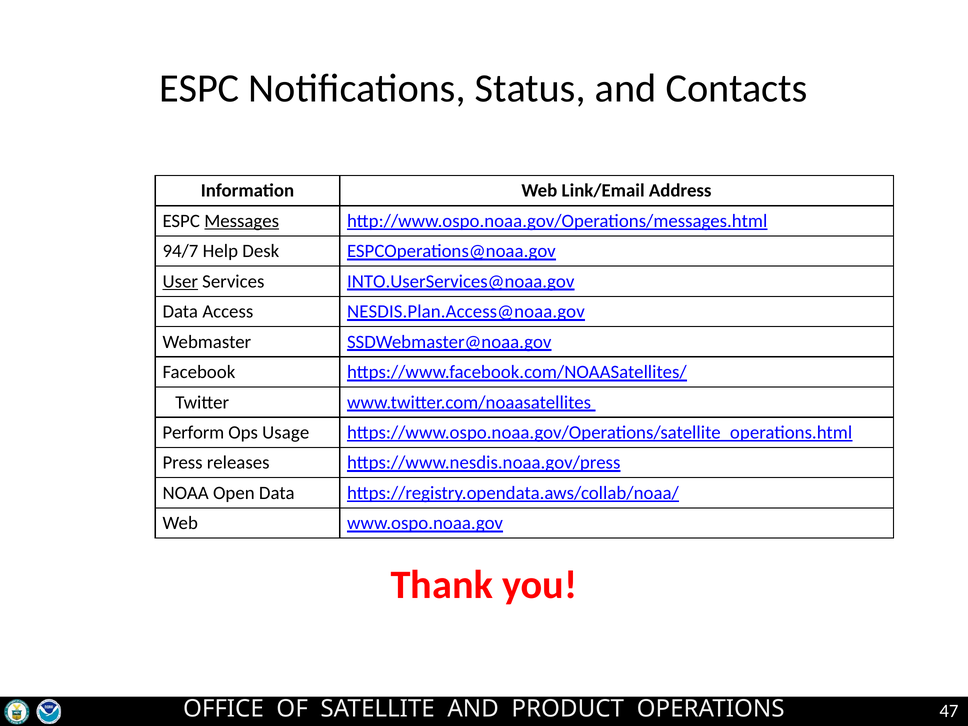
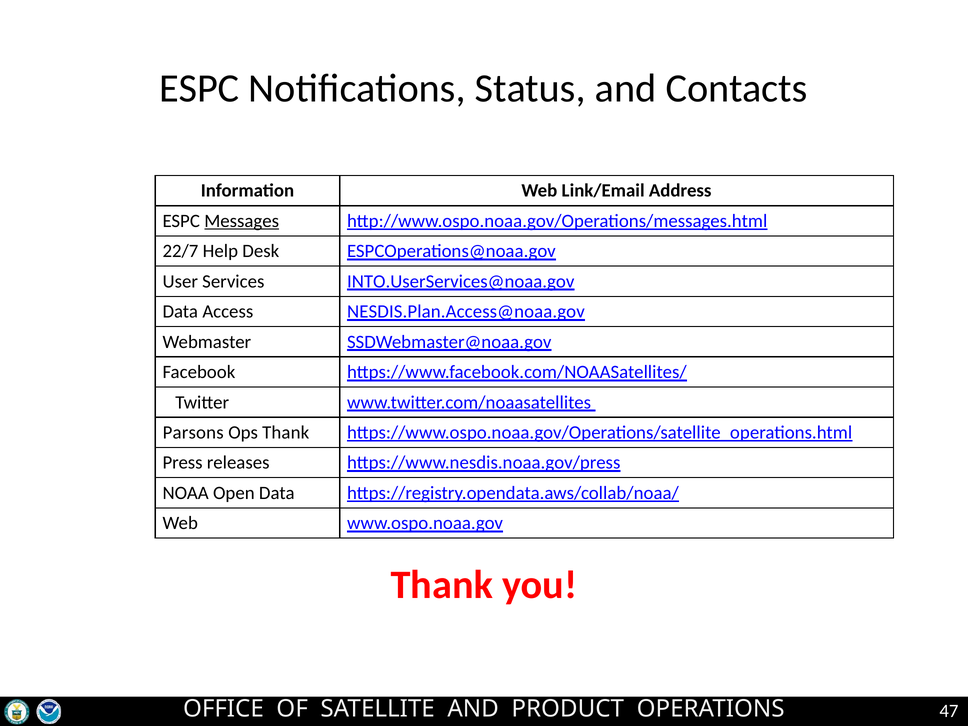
94/7: 94/7 -> 22/7 (180, 251)
User underline: present -> none (180, 281)
Perform: Perform -> Parsons (193, 433)
Ops Usage: Usage -> Thank (286, 433)
